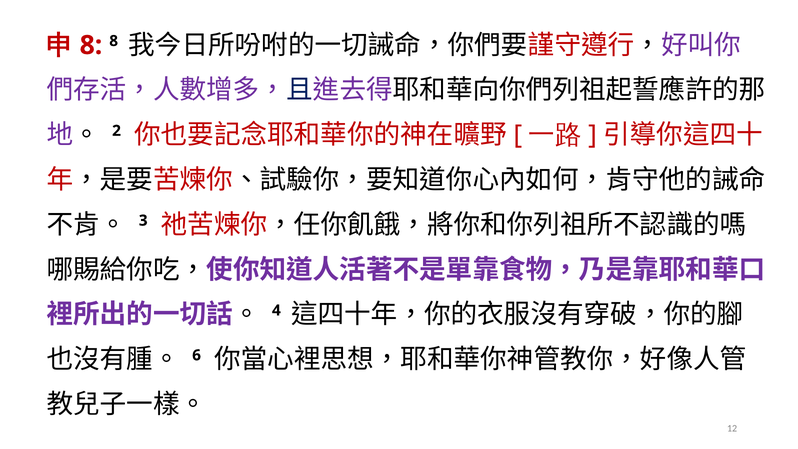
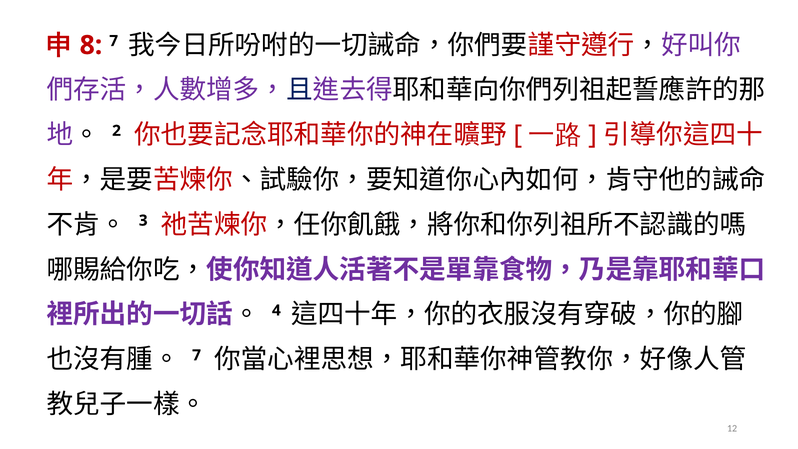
8: 8 -> 7 (114, 41)
6: 6 -> 7 (197, 355)
